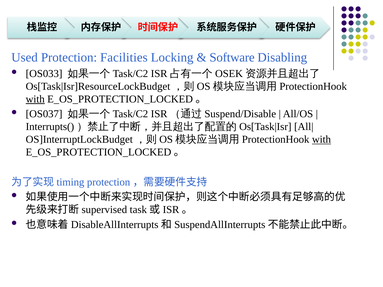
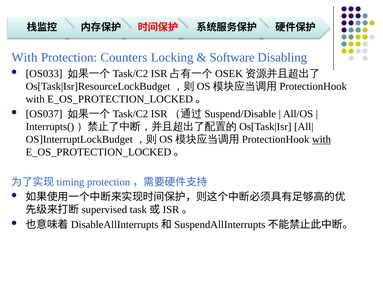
Used: Used -> With (25, 58)
Facilities: Facilities -> Counters (124, 58)
with underline: present -> none (35, 99)
